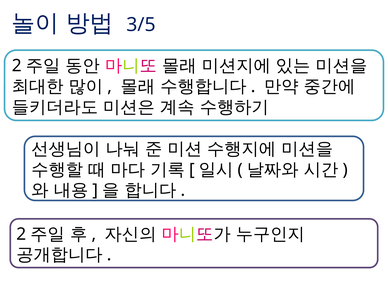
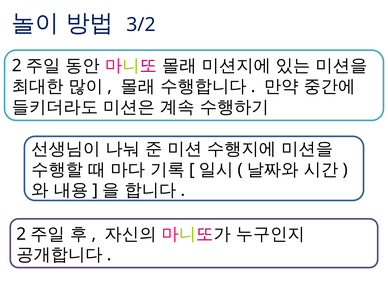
3/5: 3/5 -> 3/2 (141, 25)
